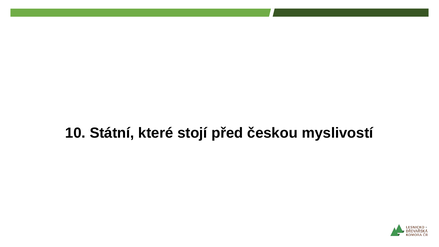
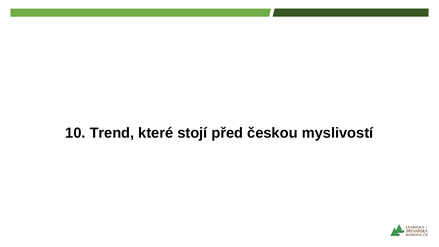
Státní: Státní -> Trend (112, 133)
